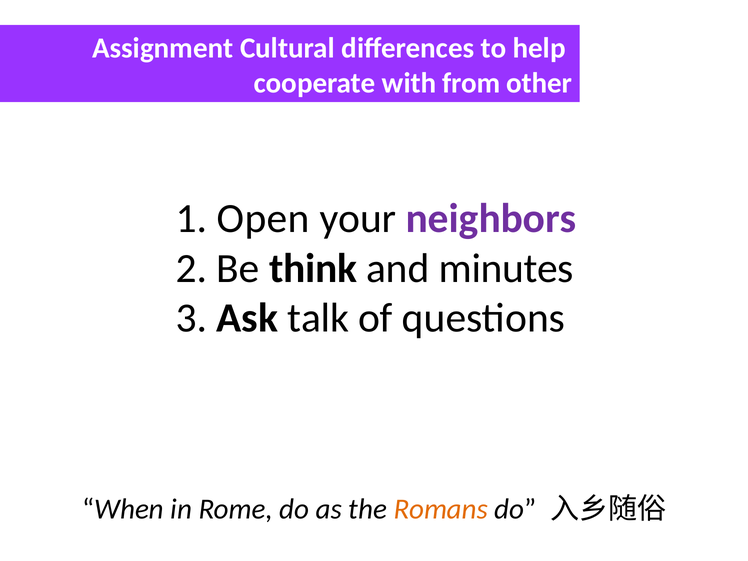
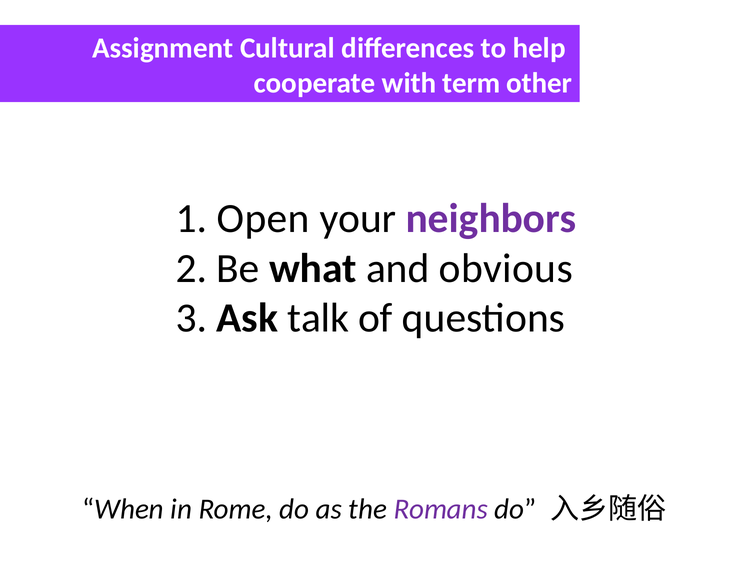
from: from -> term (471, 83)
think: think -> what (313, 268)
minutes: minutes -> obvious (506, 268)
Romans colour: orange -> purple (441, 509)
